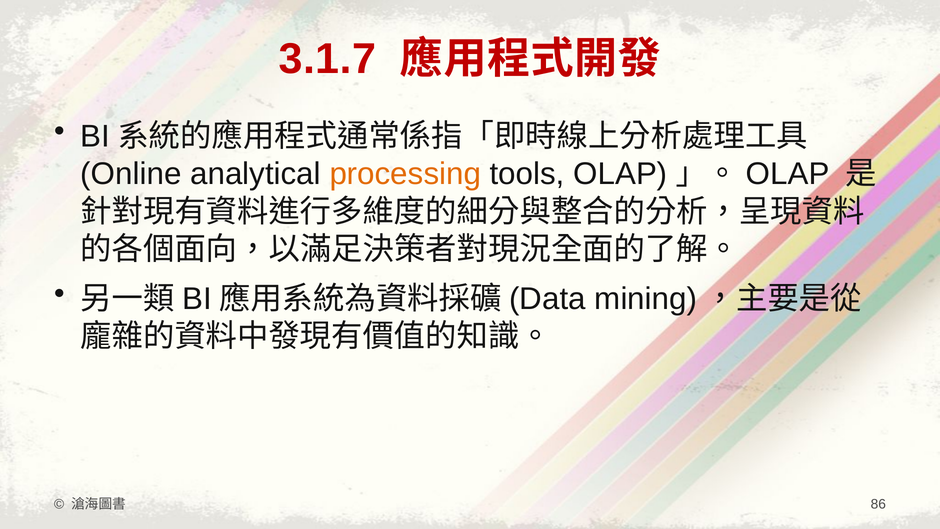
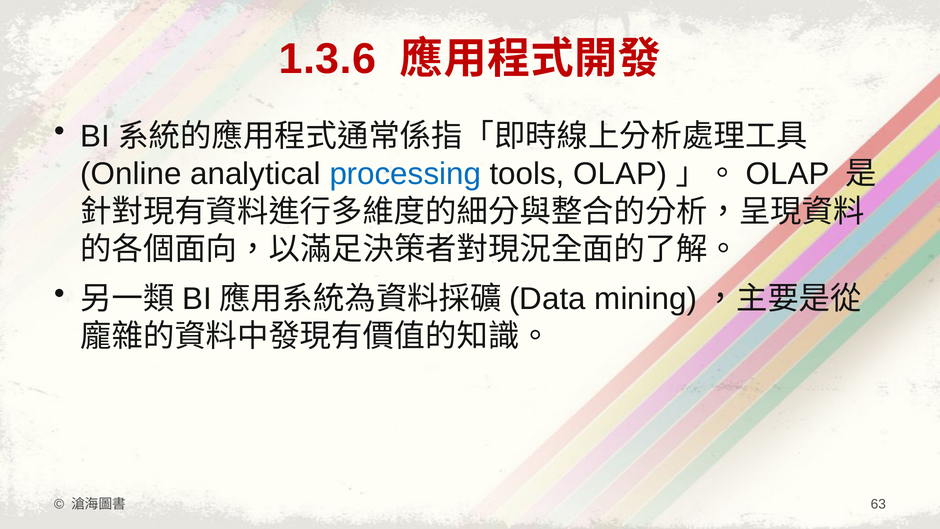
3.1.7: 3.1.7 -> 1.3.6 (327, 59)
processing colour: orange -> blue (405, 174)
86: 86 -> 63 (878, 504)
